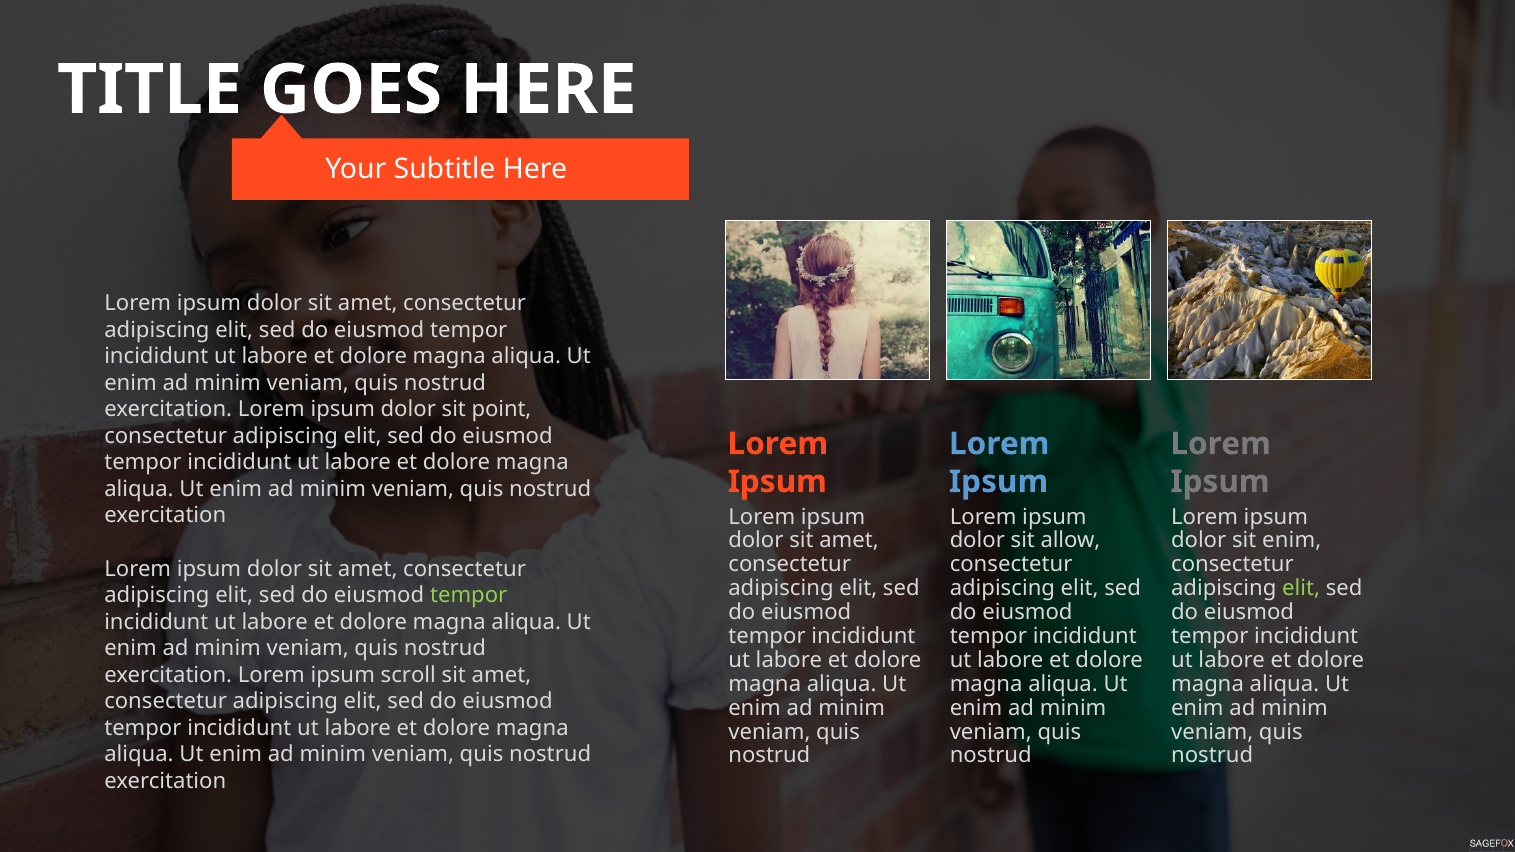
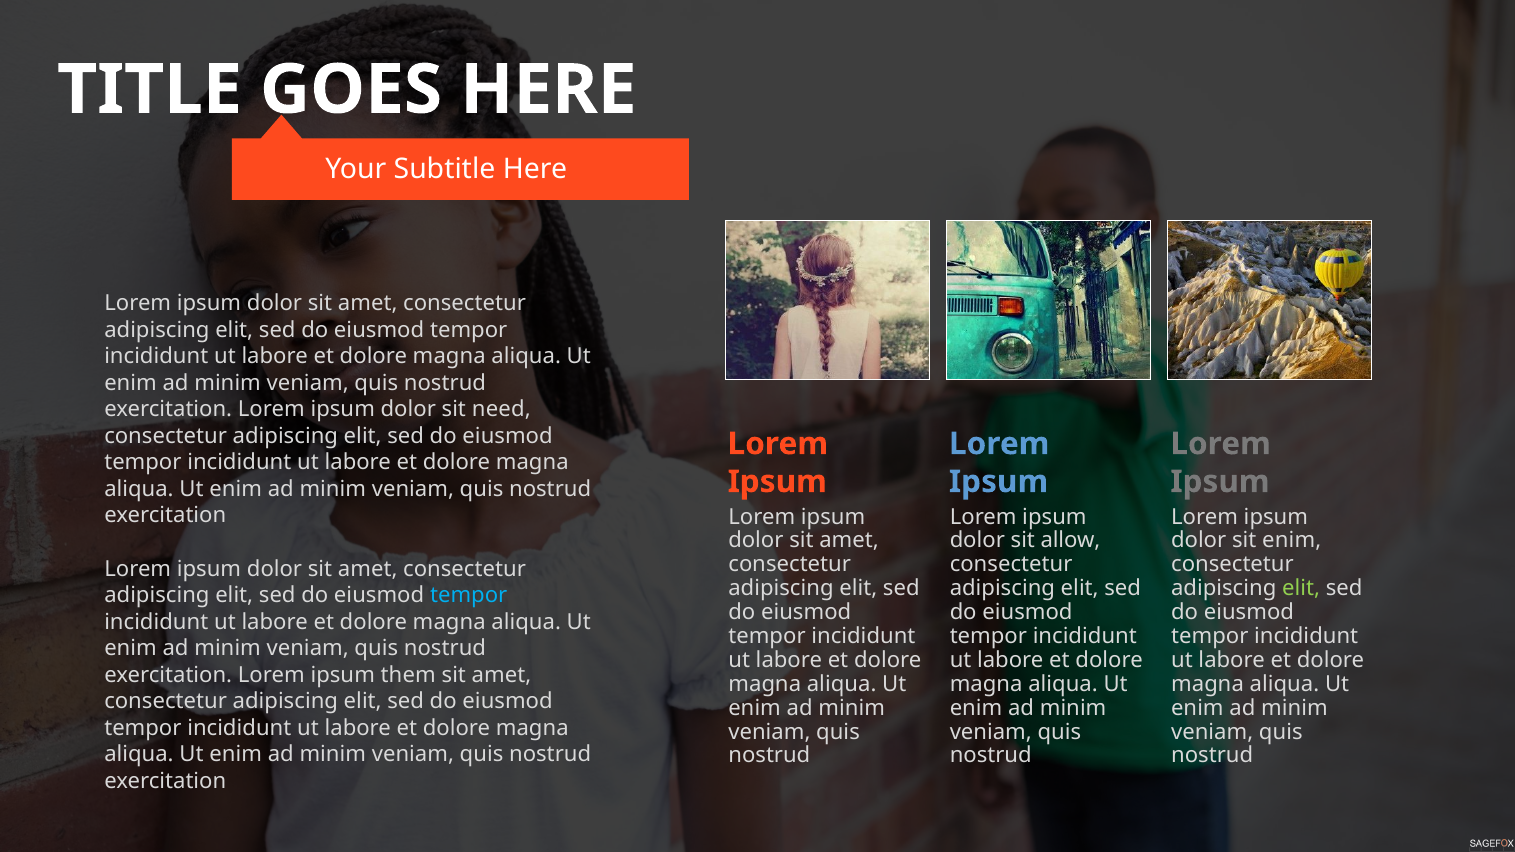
point: point -> need (501, 410)
tempor colour: light green -> light blue (469, 595)
scroll: scroll -> them (408, 675)
